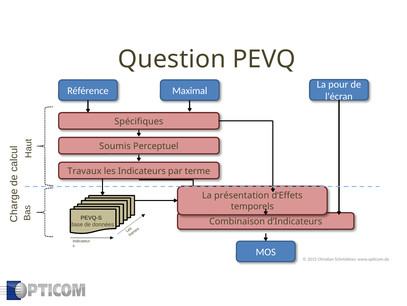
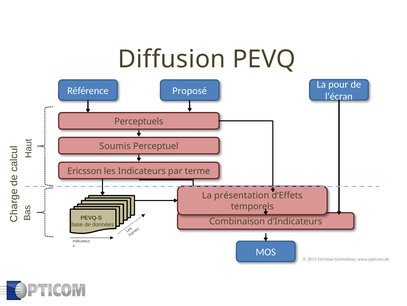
Question: Question -> Diffusion (172, 59)
Maximal: Maximal -> Proposé (190, 91)
Spécifiques: Spécifiques -> Perceptuels (139, 121)
Travaux: Travaux -> Ericsson (85, 171)
